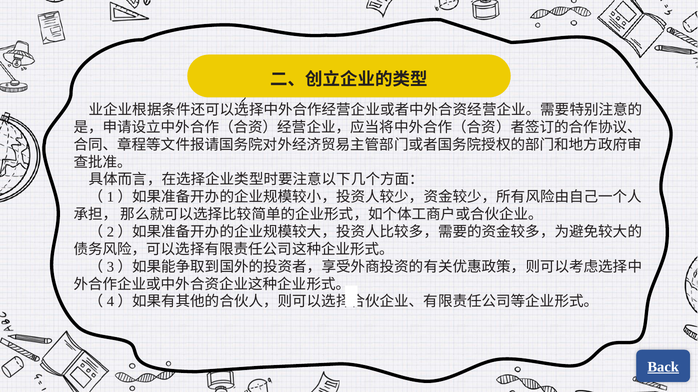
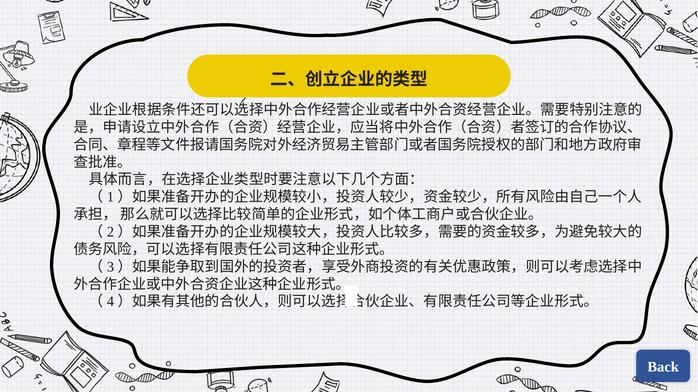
Back underline: present -> none (663, 367)
